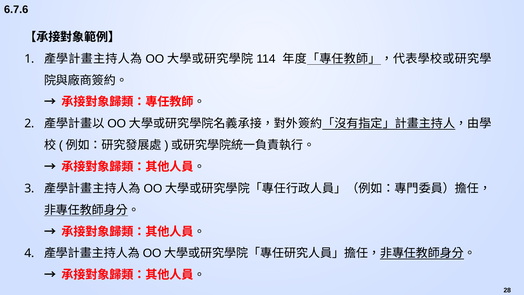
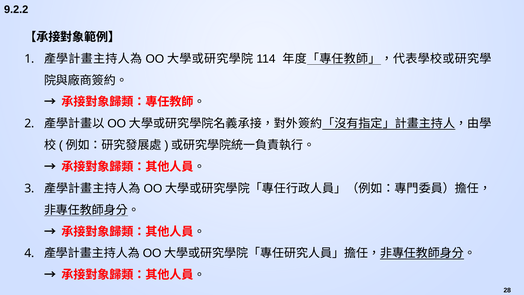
6.7.6: 6.7.6 -> 9.2.2 (16, 10)
